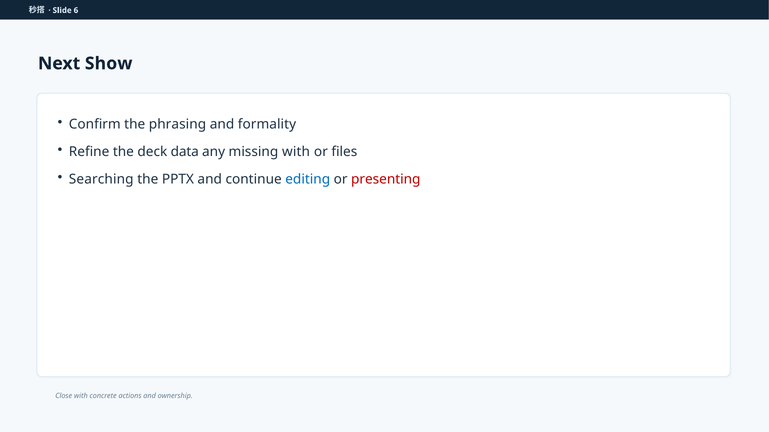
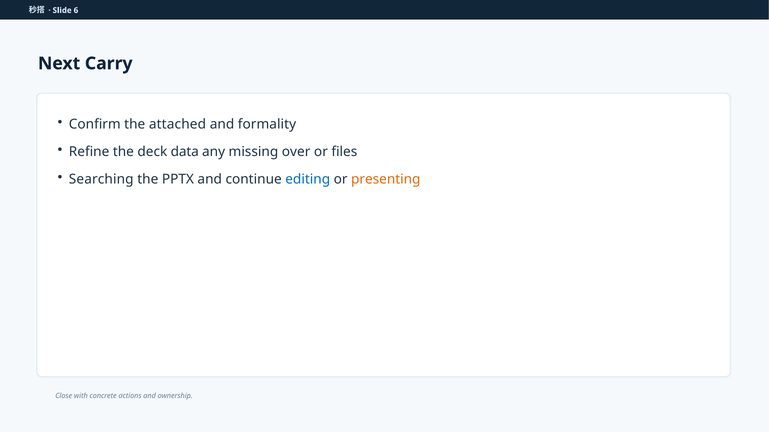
Show: Show -> Carry (109, 64)
phrasing: phrasing -> attached (177, 124)
missing with: with -> over (296, 152)
presenting colour: red -> orange (386, 180)
